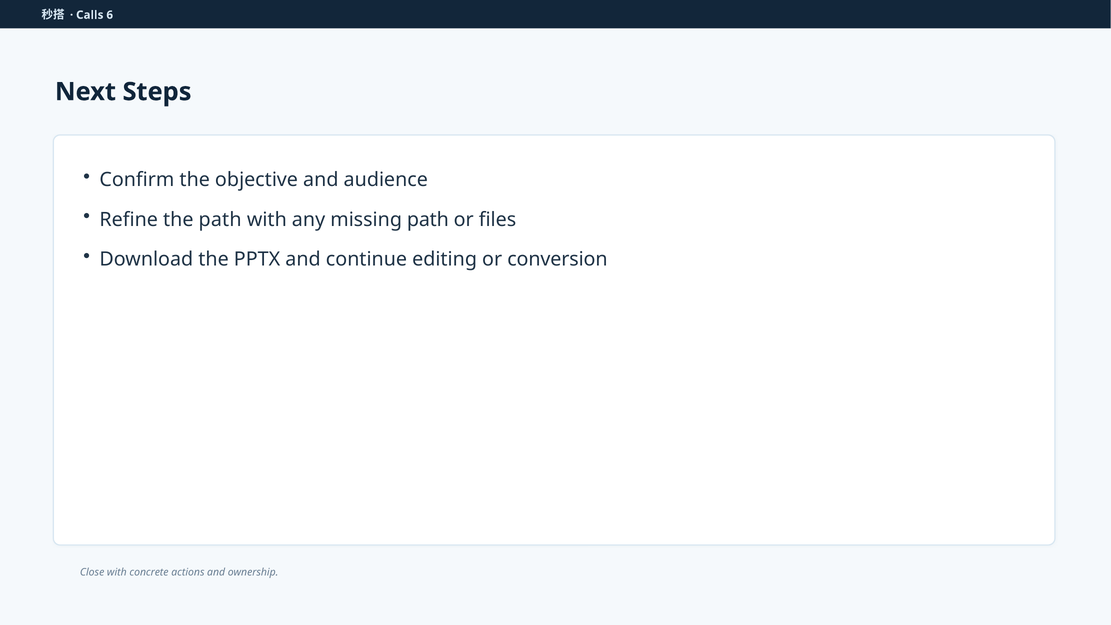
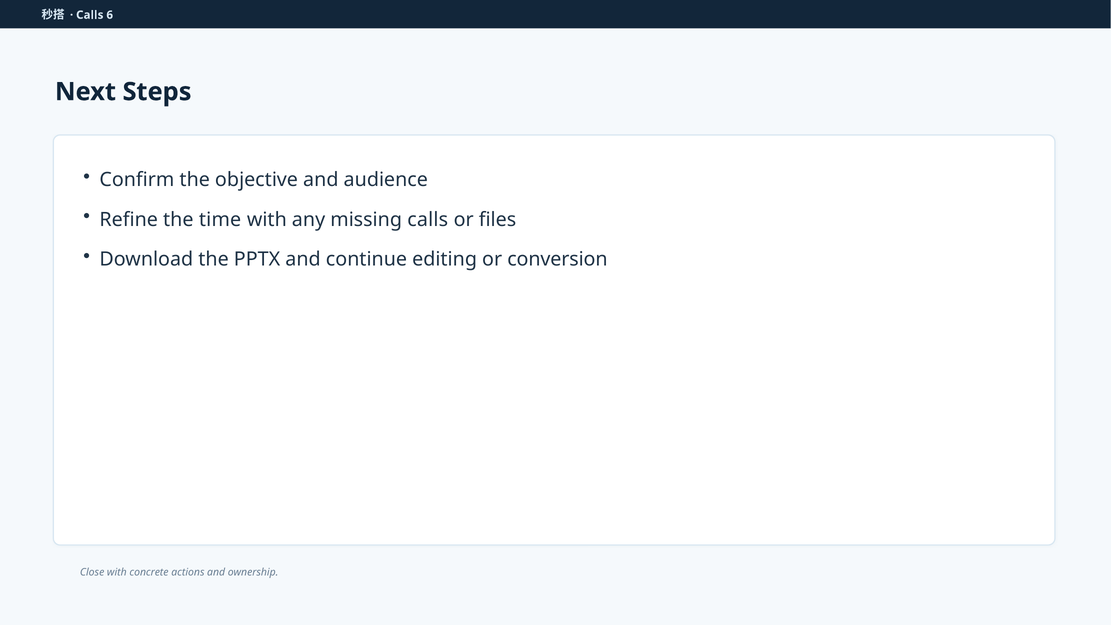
the path: path -> time (220, 220)
missing path: path -> calls (428, 220)
